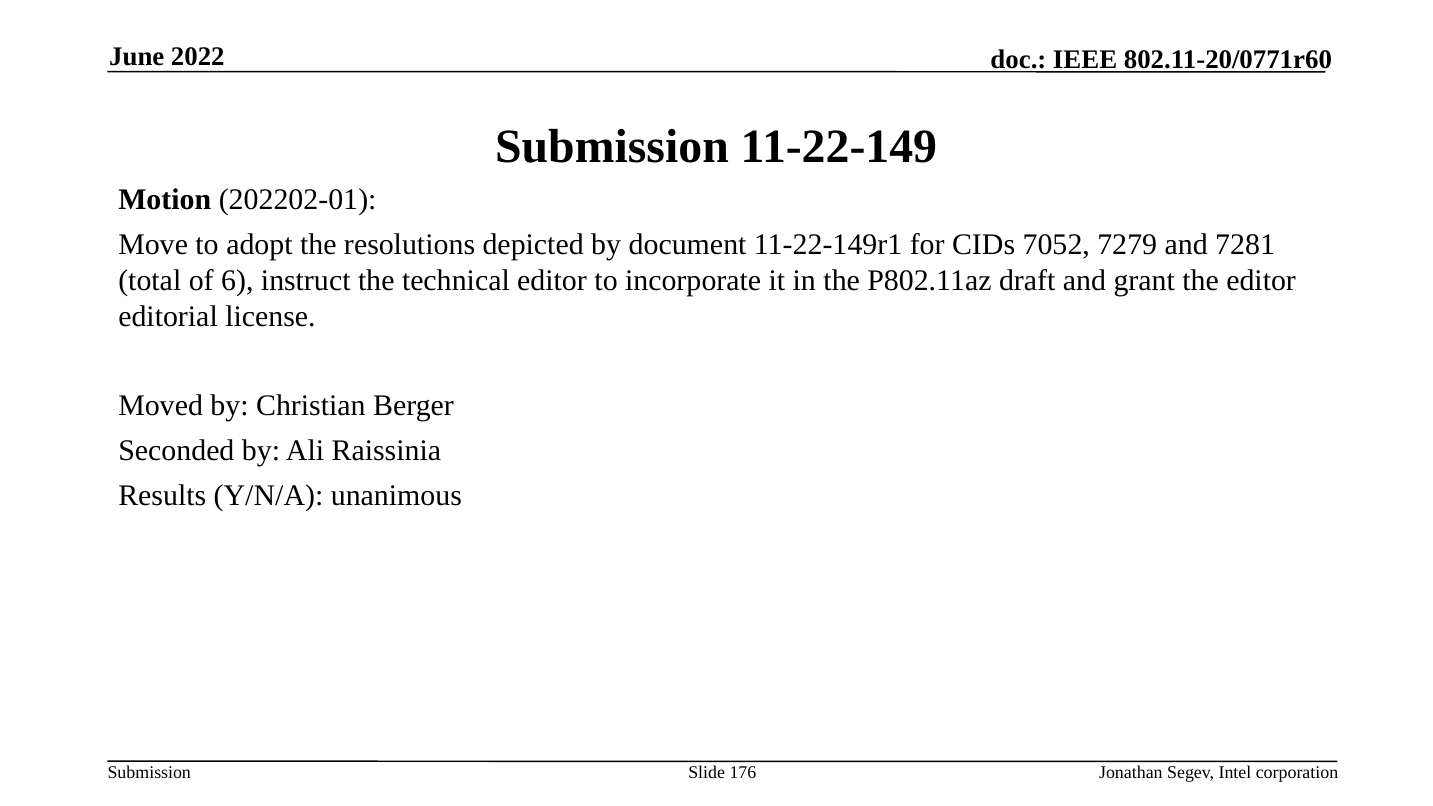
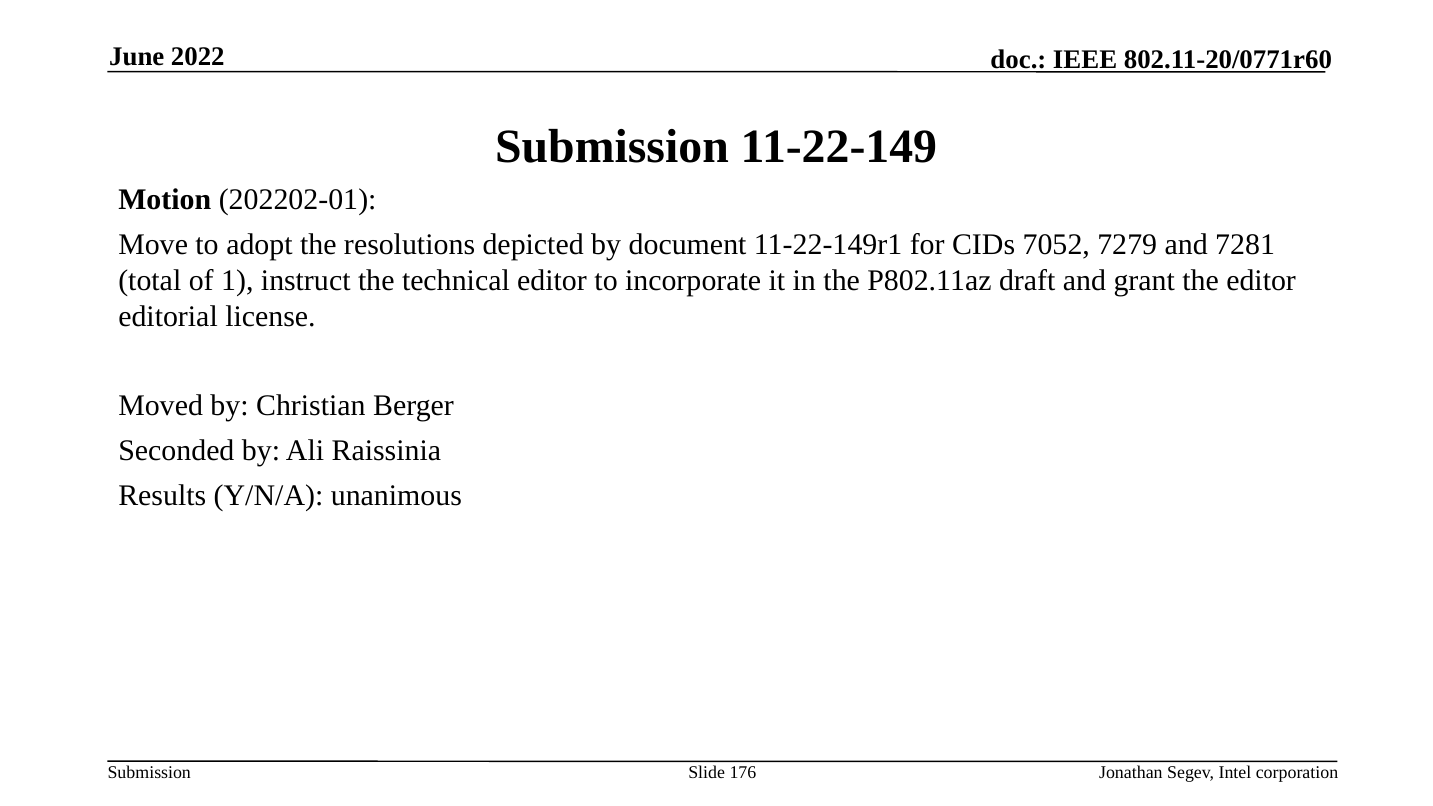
6: 6 -> 1 (237, 281)
